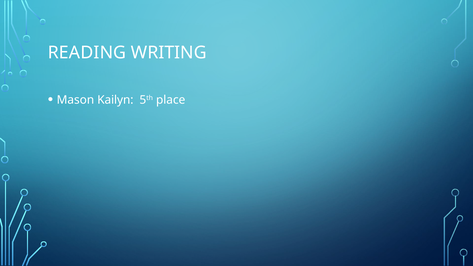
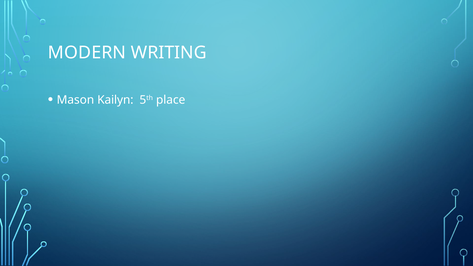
READING: READING -> MODERN (87, 53)
